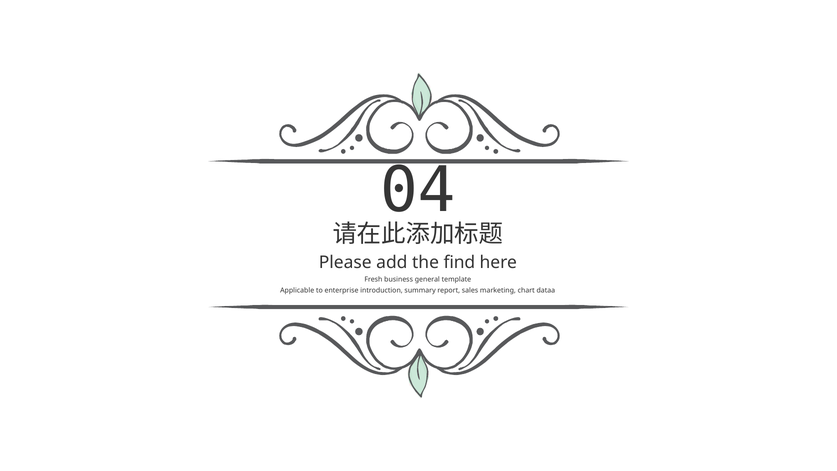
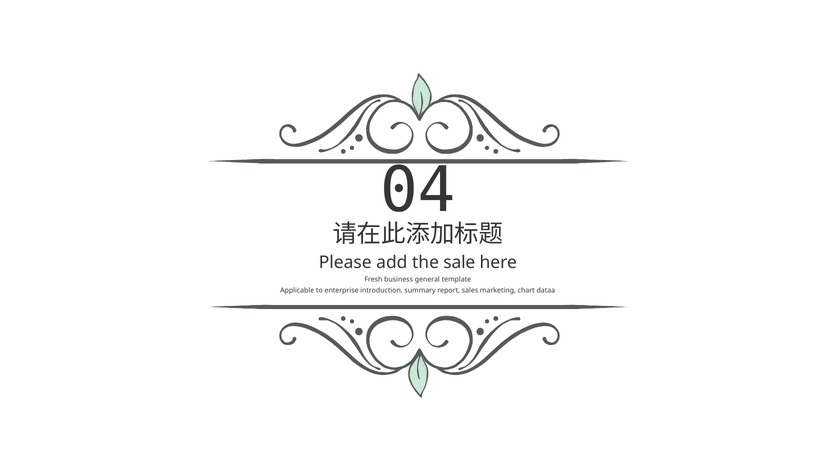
find: find -> sale (459, 262)
